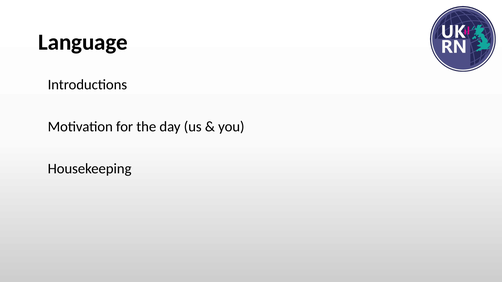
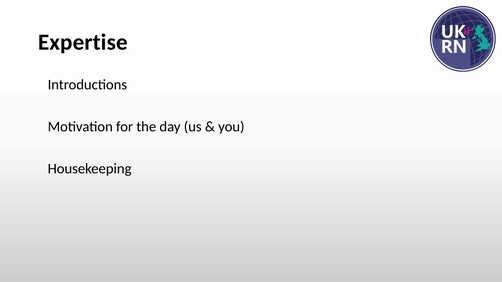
Language: Language -> Expertise (83, 42)
